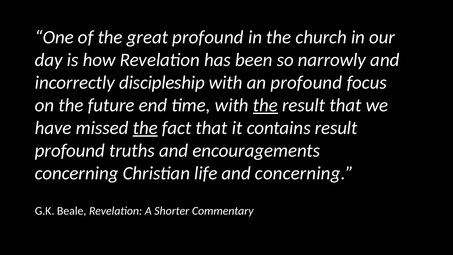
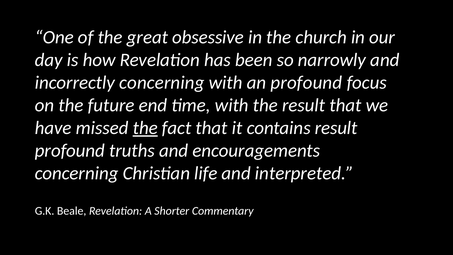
great profound: profound -> obsessive (208, 37)
incorrectly discipleship: discipleship -> concerning (162, 82)
the underline: present -> none (265, 105)
and concerning: concerning -> interpreted (304, 173)
